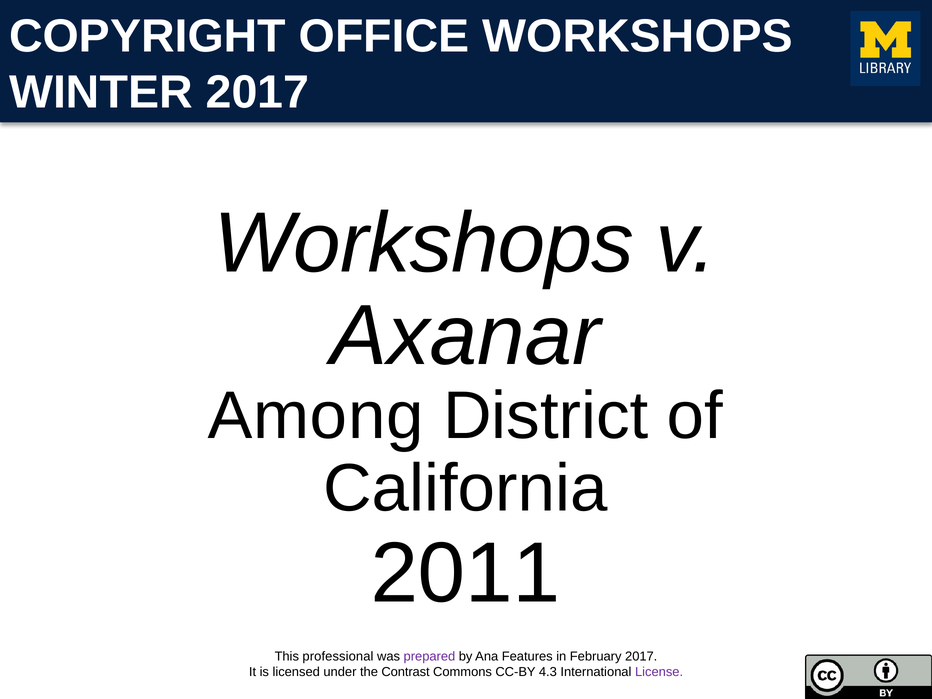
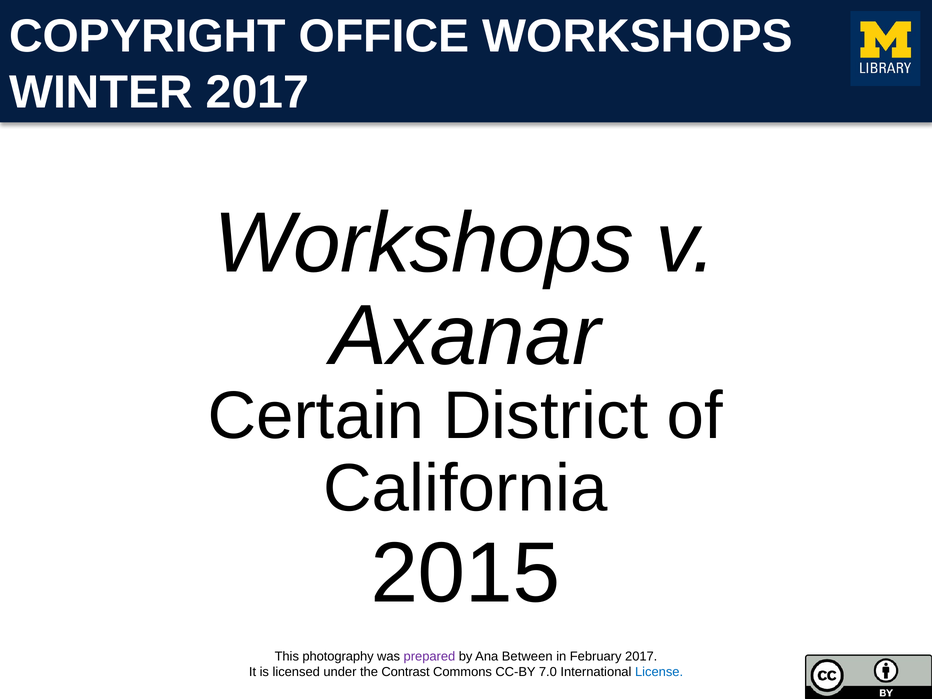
Among: Among -> Certain (316, 416)
2011: 2011 -> 2015 (465, 574)
professional: professional -> photography (338, 656)
Features: Features -> Between (527, 656)
4.3: 4.3 -> 7.0 (548, 672)
License colour: purple -> blue (659, 672)
